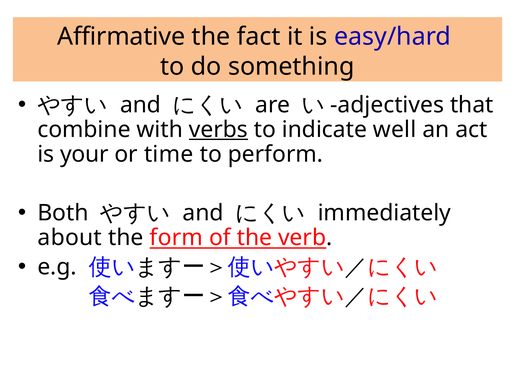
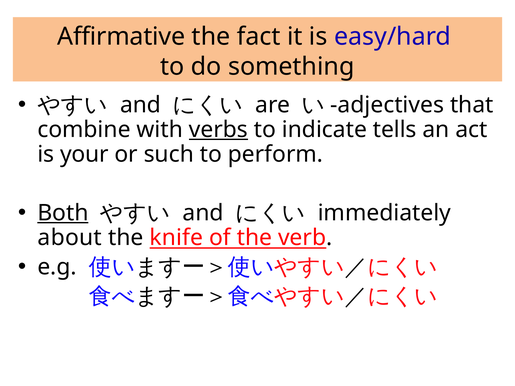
well: well -> tells (395, 130)
time: time -> such (169, 154)
Both underline: none -> present (63, 213)
form: form -> knife (176, 238)
